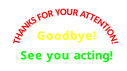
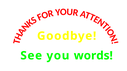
acting: acting -> words (93, 56)
